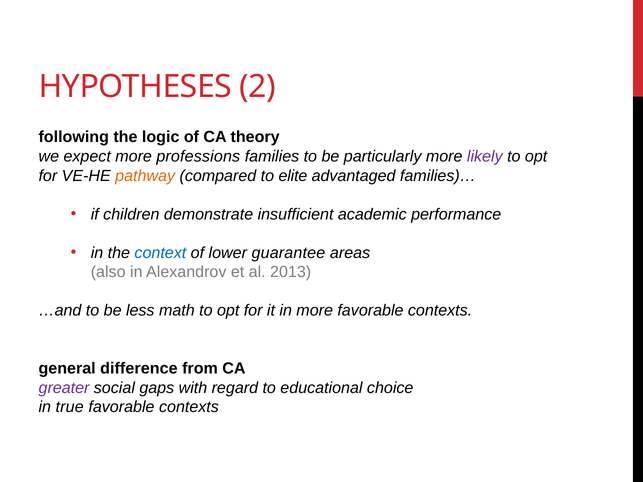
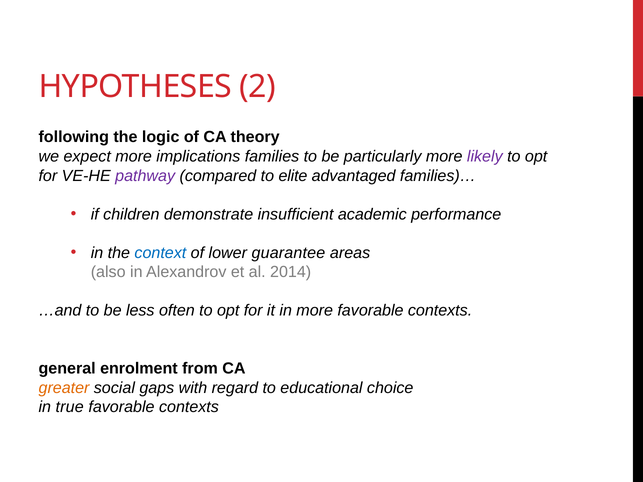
professions: professions -> implications (198, 157)
pathway colour: orange -> purple (145, 176)
2013: 2013 -> 2014 (291, 272)
math: math -> often (177, 311)
difference: difference -> enrolment (139, 369)
greater colour: purple -> orange (64, 388)
